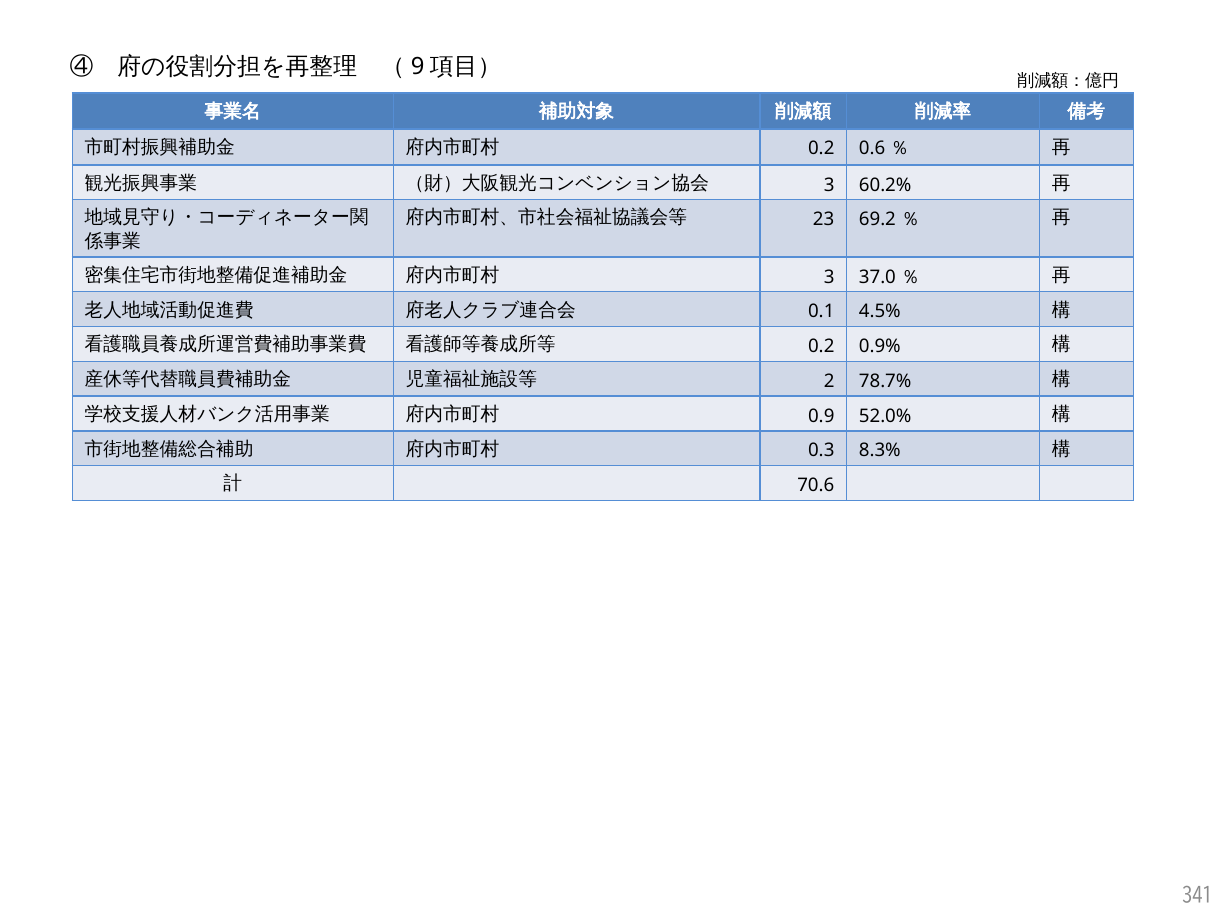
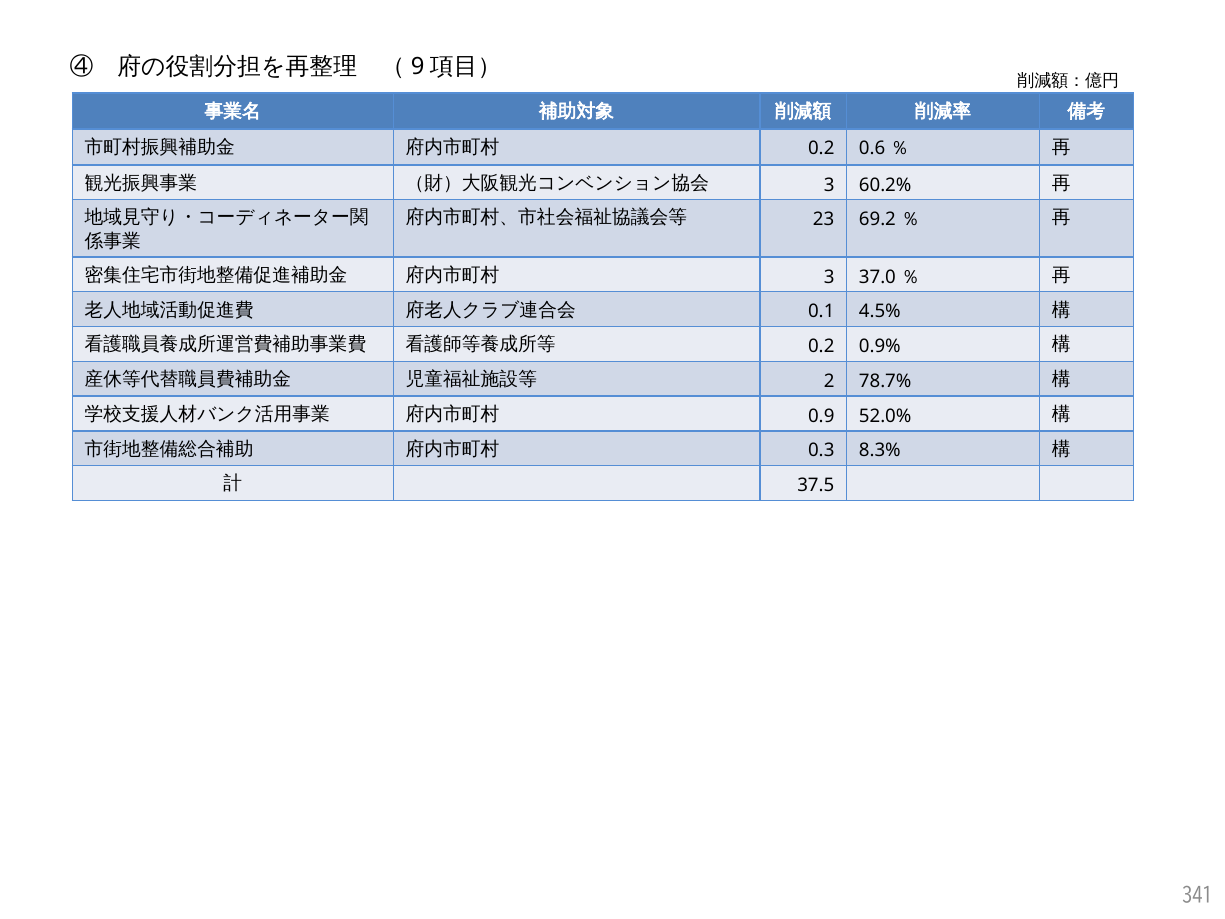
70.6: 70.6 -> 37.5 (816, 485)
